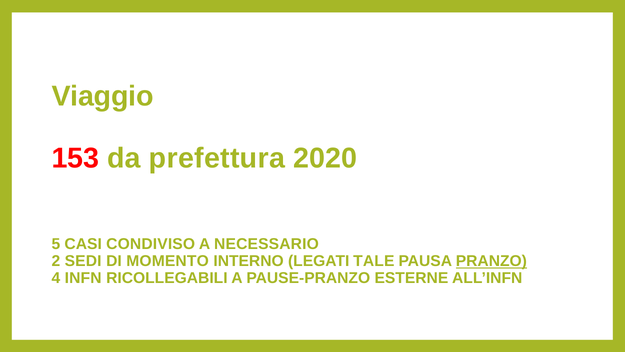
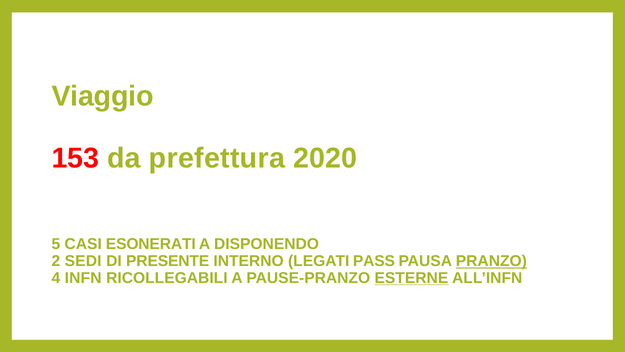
CONDIVISO: CONDIVISO -> ESONERATI (151, 244)
NECESSARIO: NECESSARIO -> DISPONENDO (267, 244)
MOMENTO: MOMENTO -> PRESENTE (168, 261)
TALE: TALE -> PASS (374, 261)
ESTERNE underline: none -> present (411, 278)
